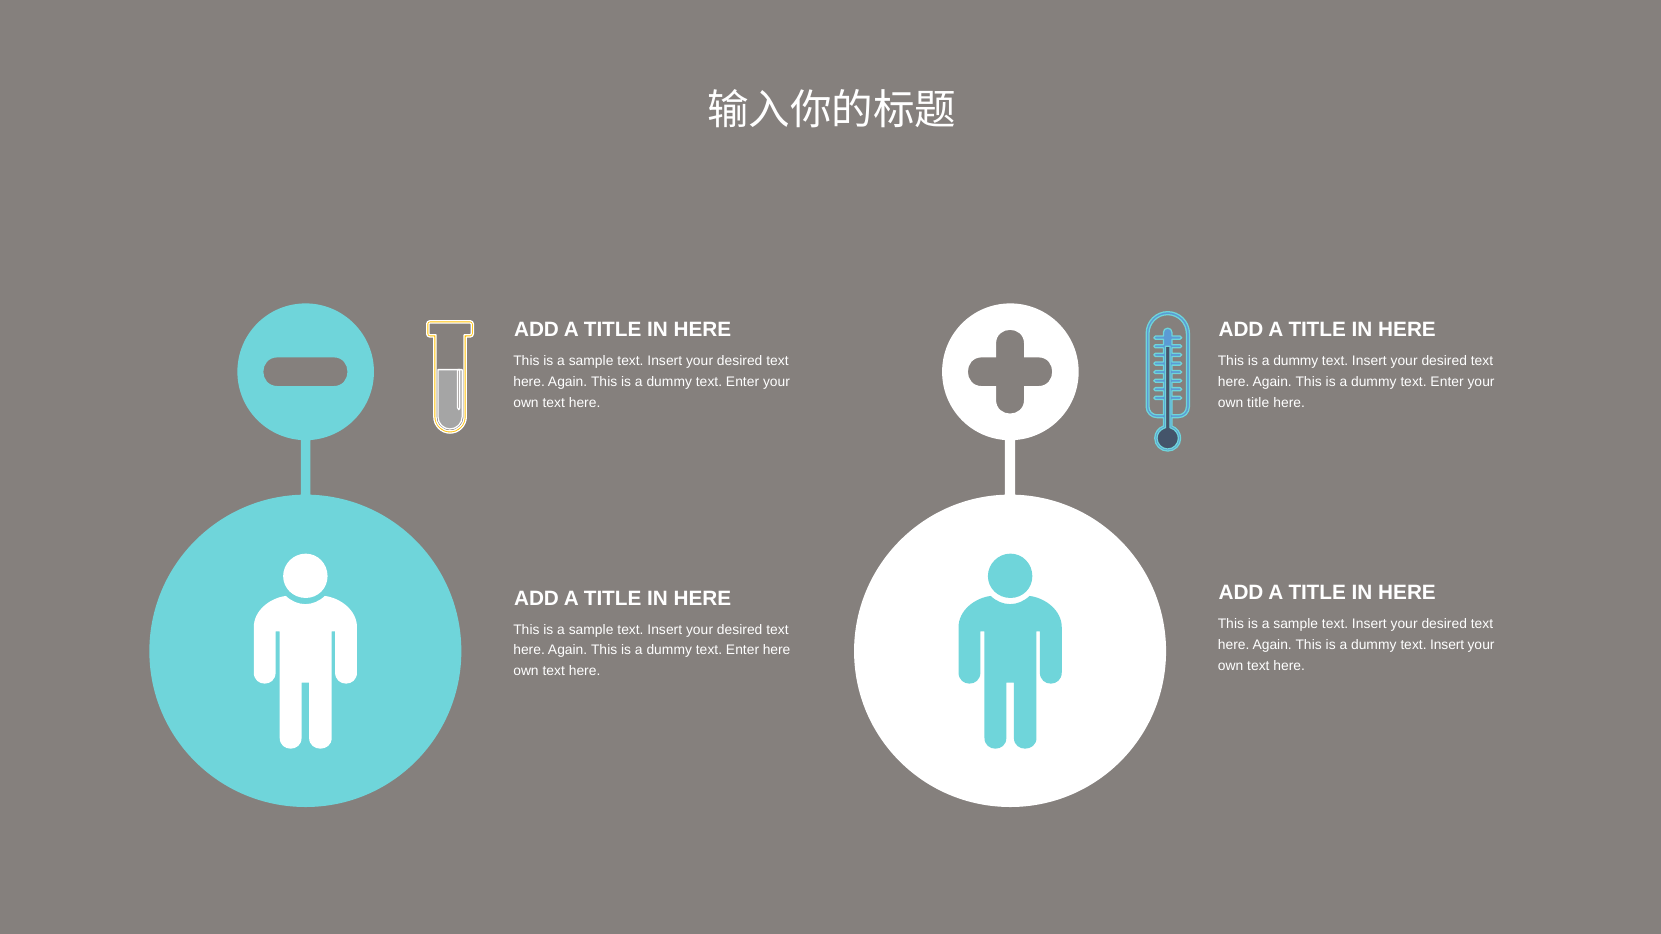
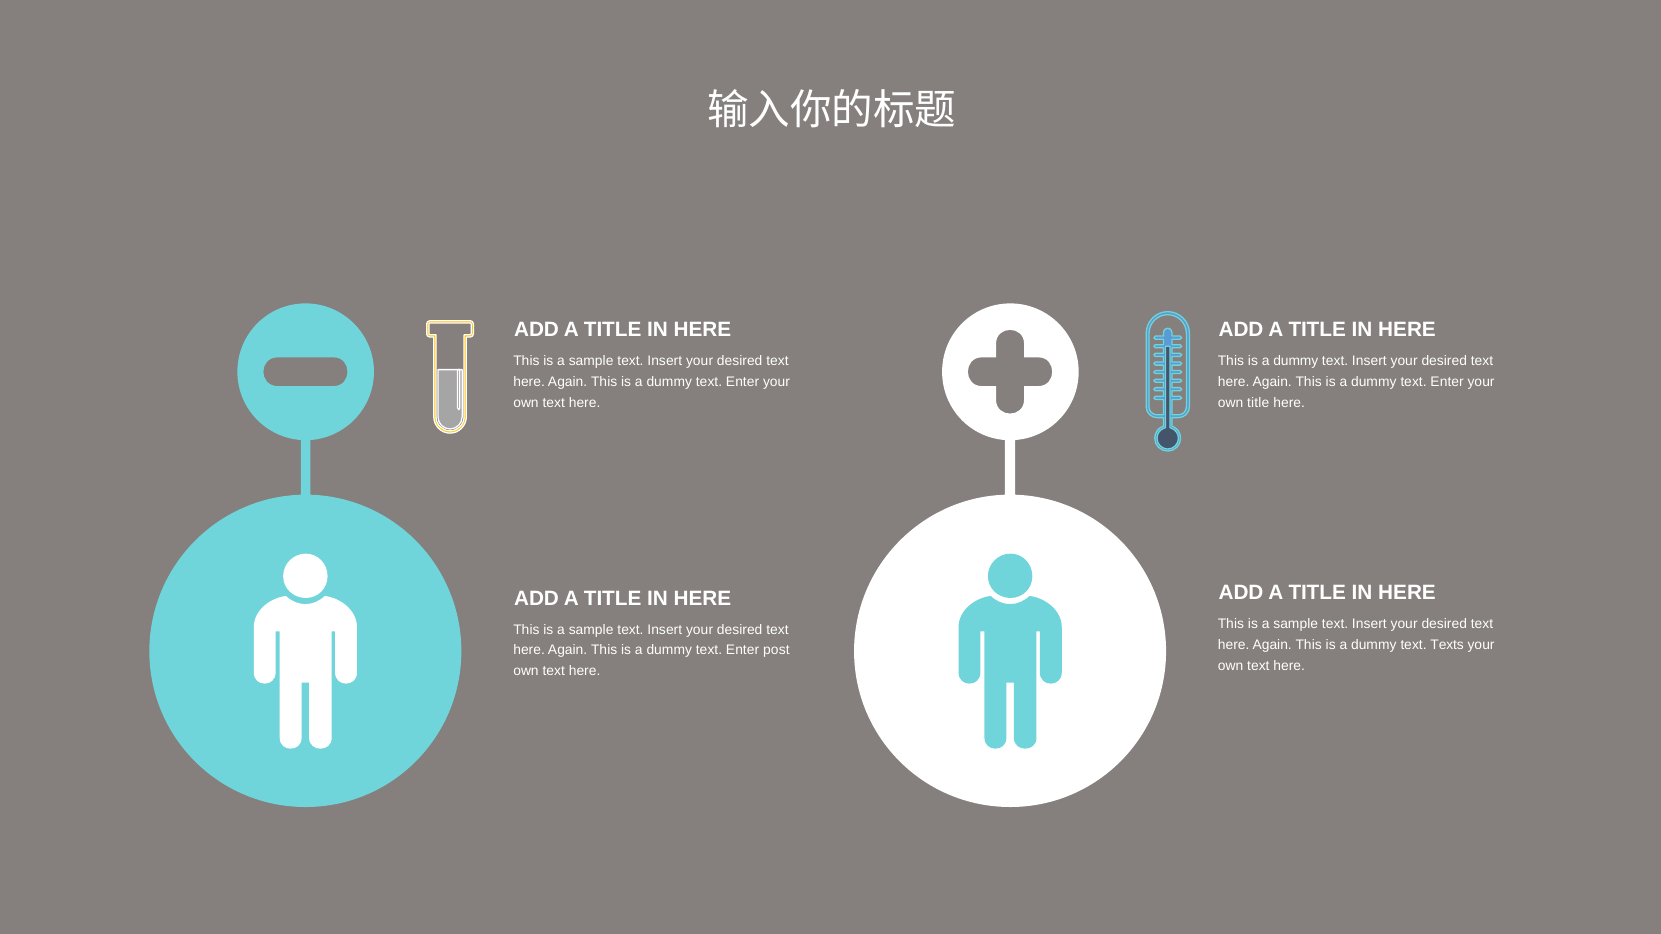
Insert: Insert -> Texts (1447, 645)
Enter here: here -> post (776, 651)
